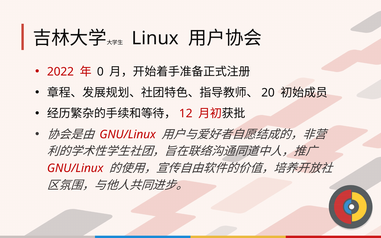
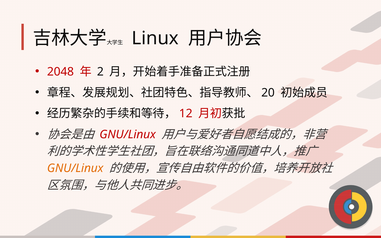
2022: 2022 -> 2048 (60, 72)
0: 0 -> 2 (100, 72)
GNU/Linux colour: red -> orange (75, 168)
